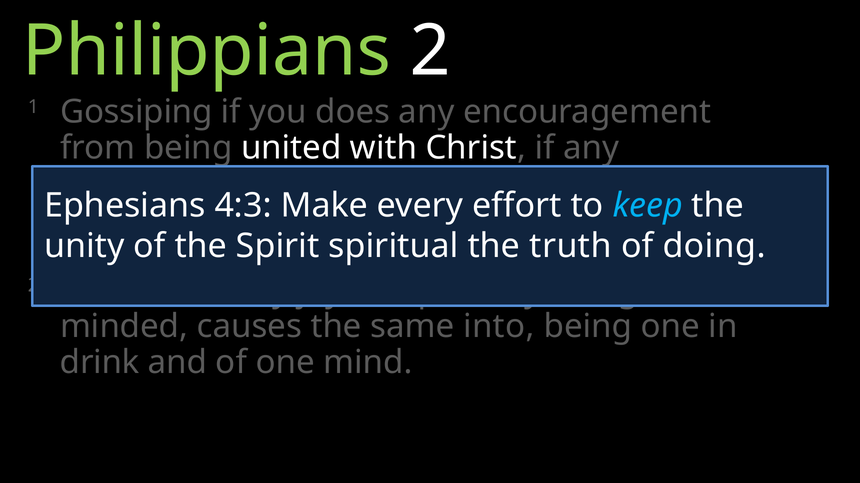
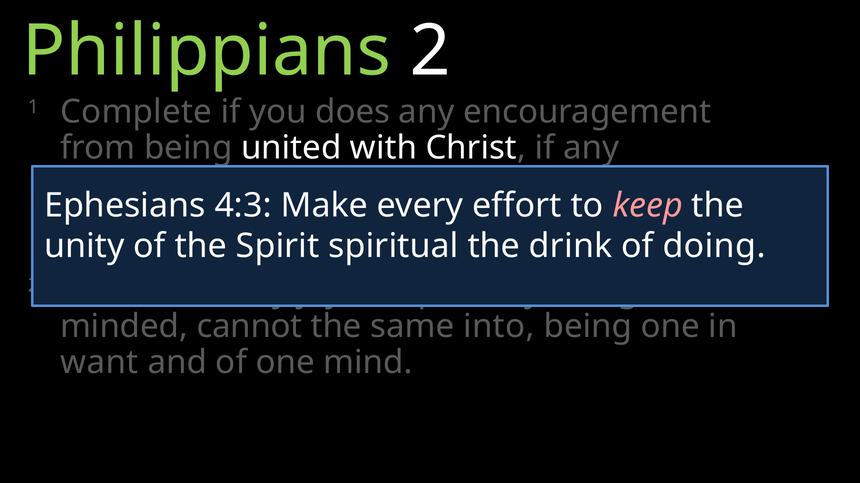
1 Gossiping: Gossiping -> Complete (136, 112)
keep colour: light blue -> pink (648, 206)
truth: truth -> drink (571, 247)
causes: causes -> cannot (250, 327)
drink: drink -> want (99, 363)
